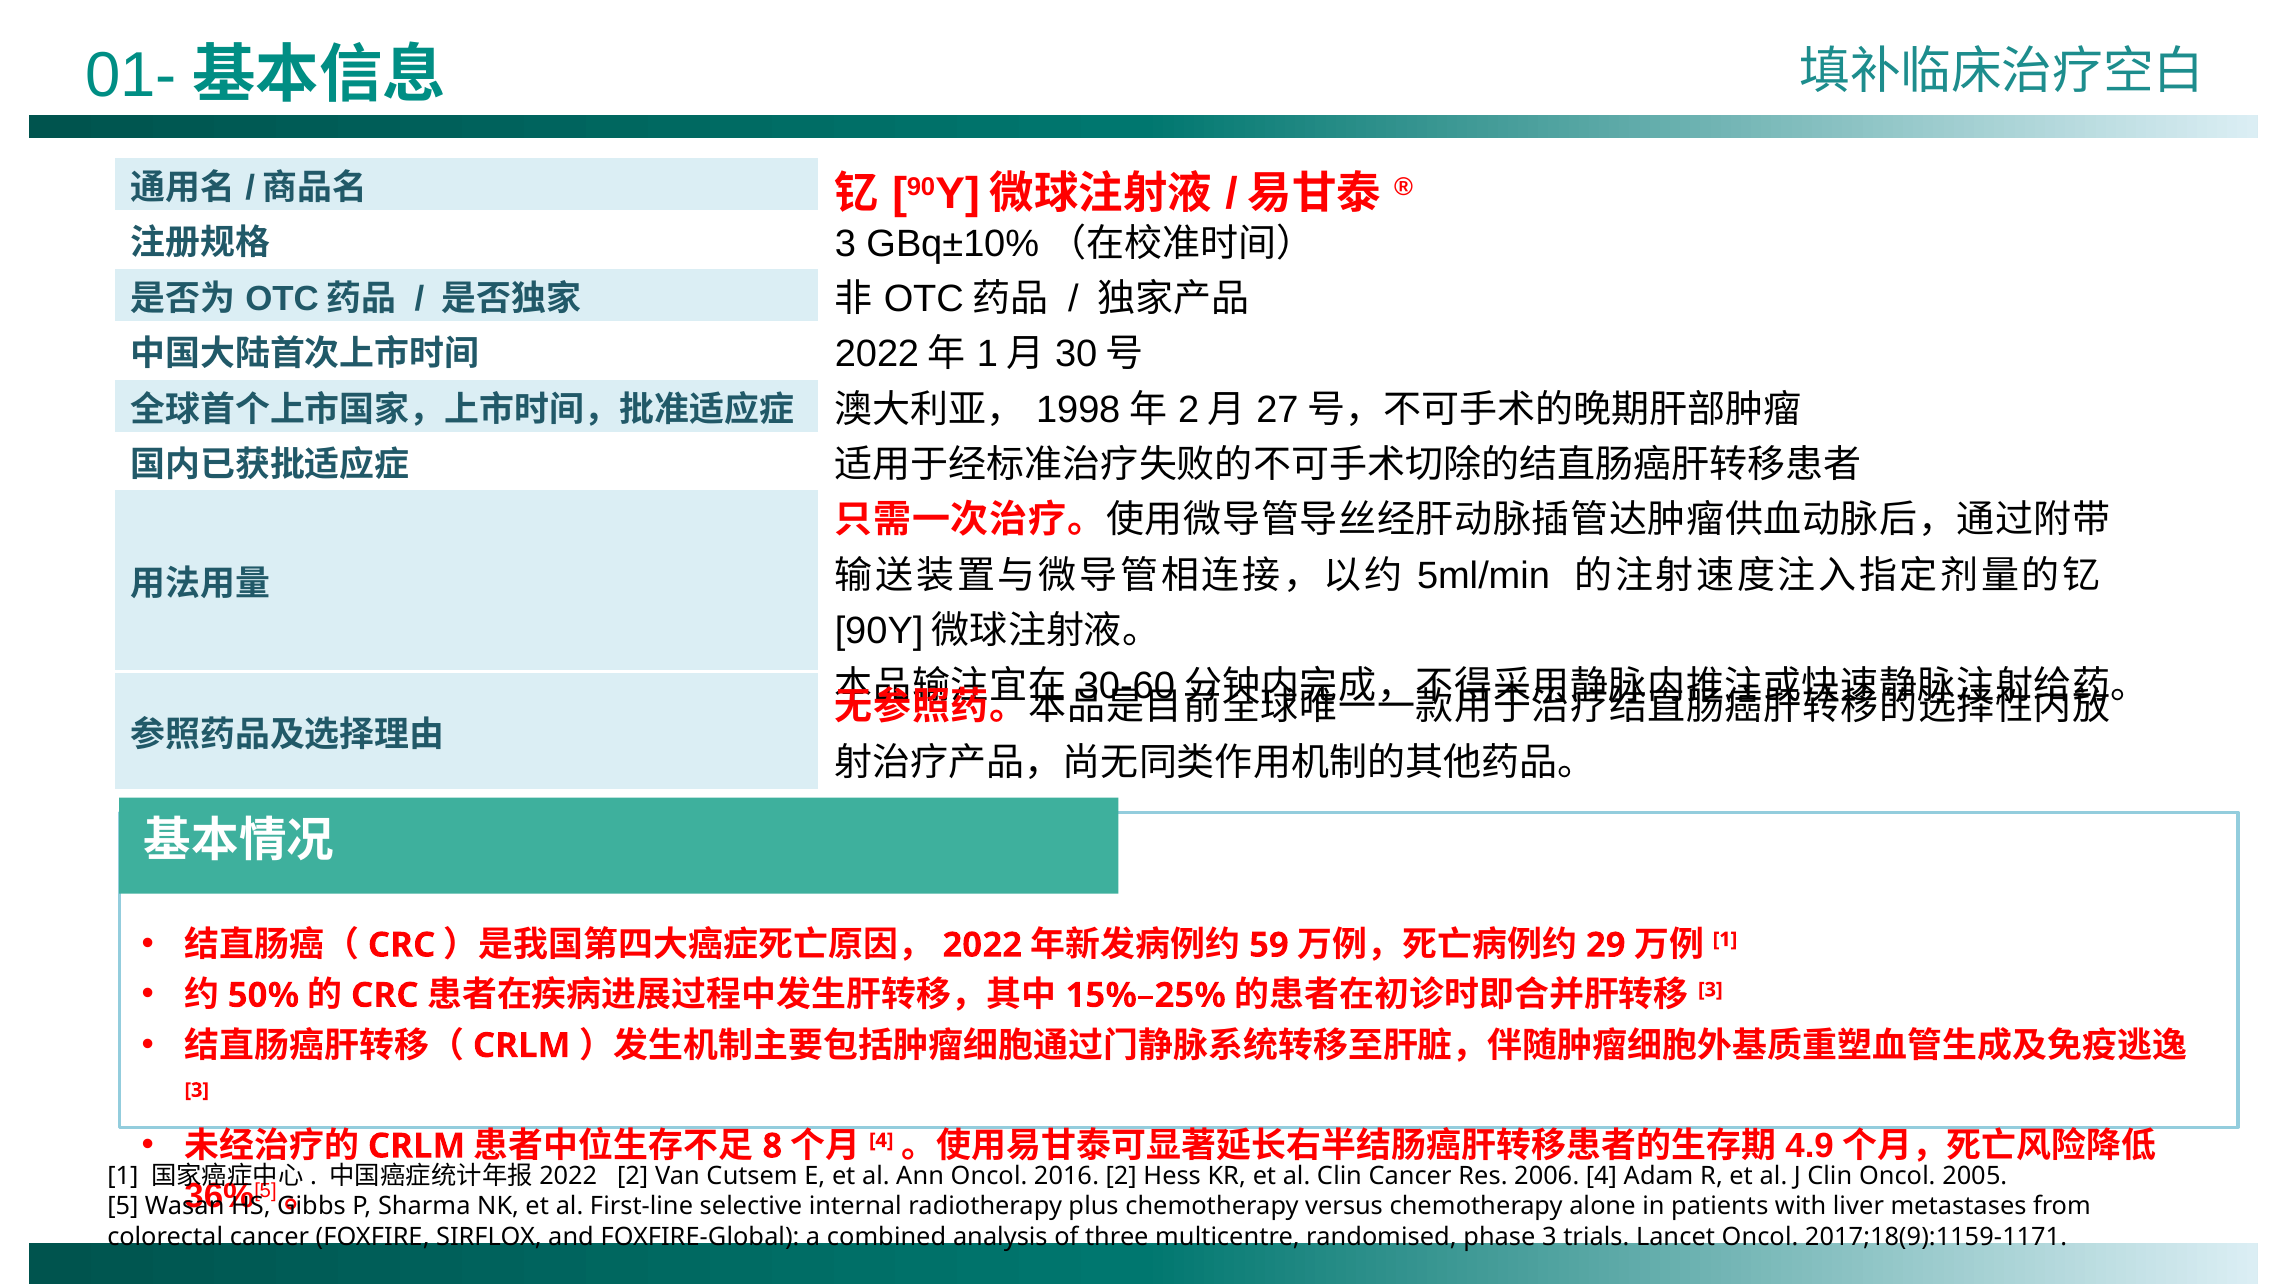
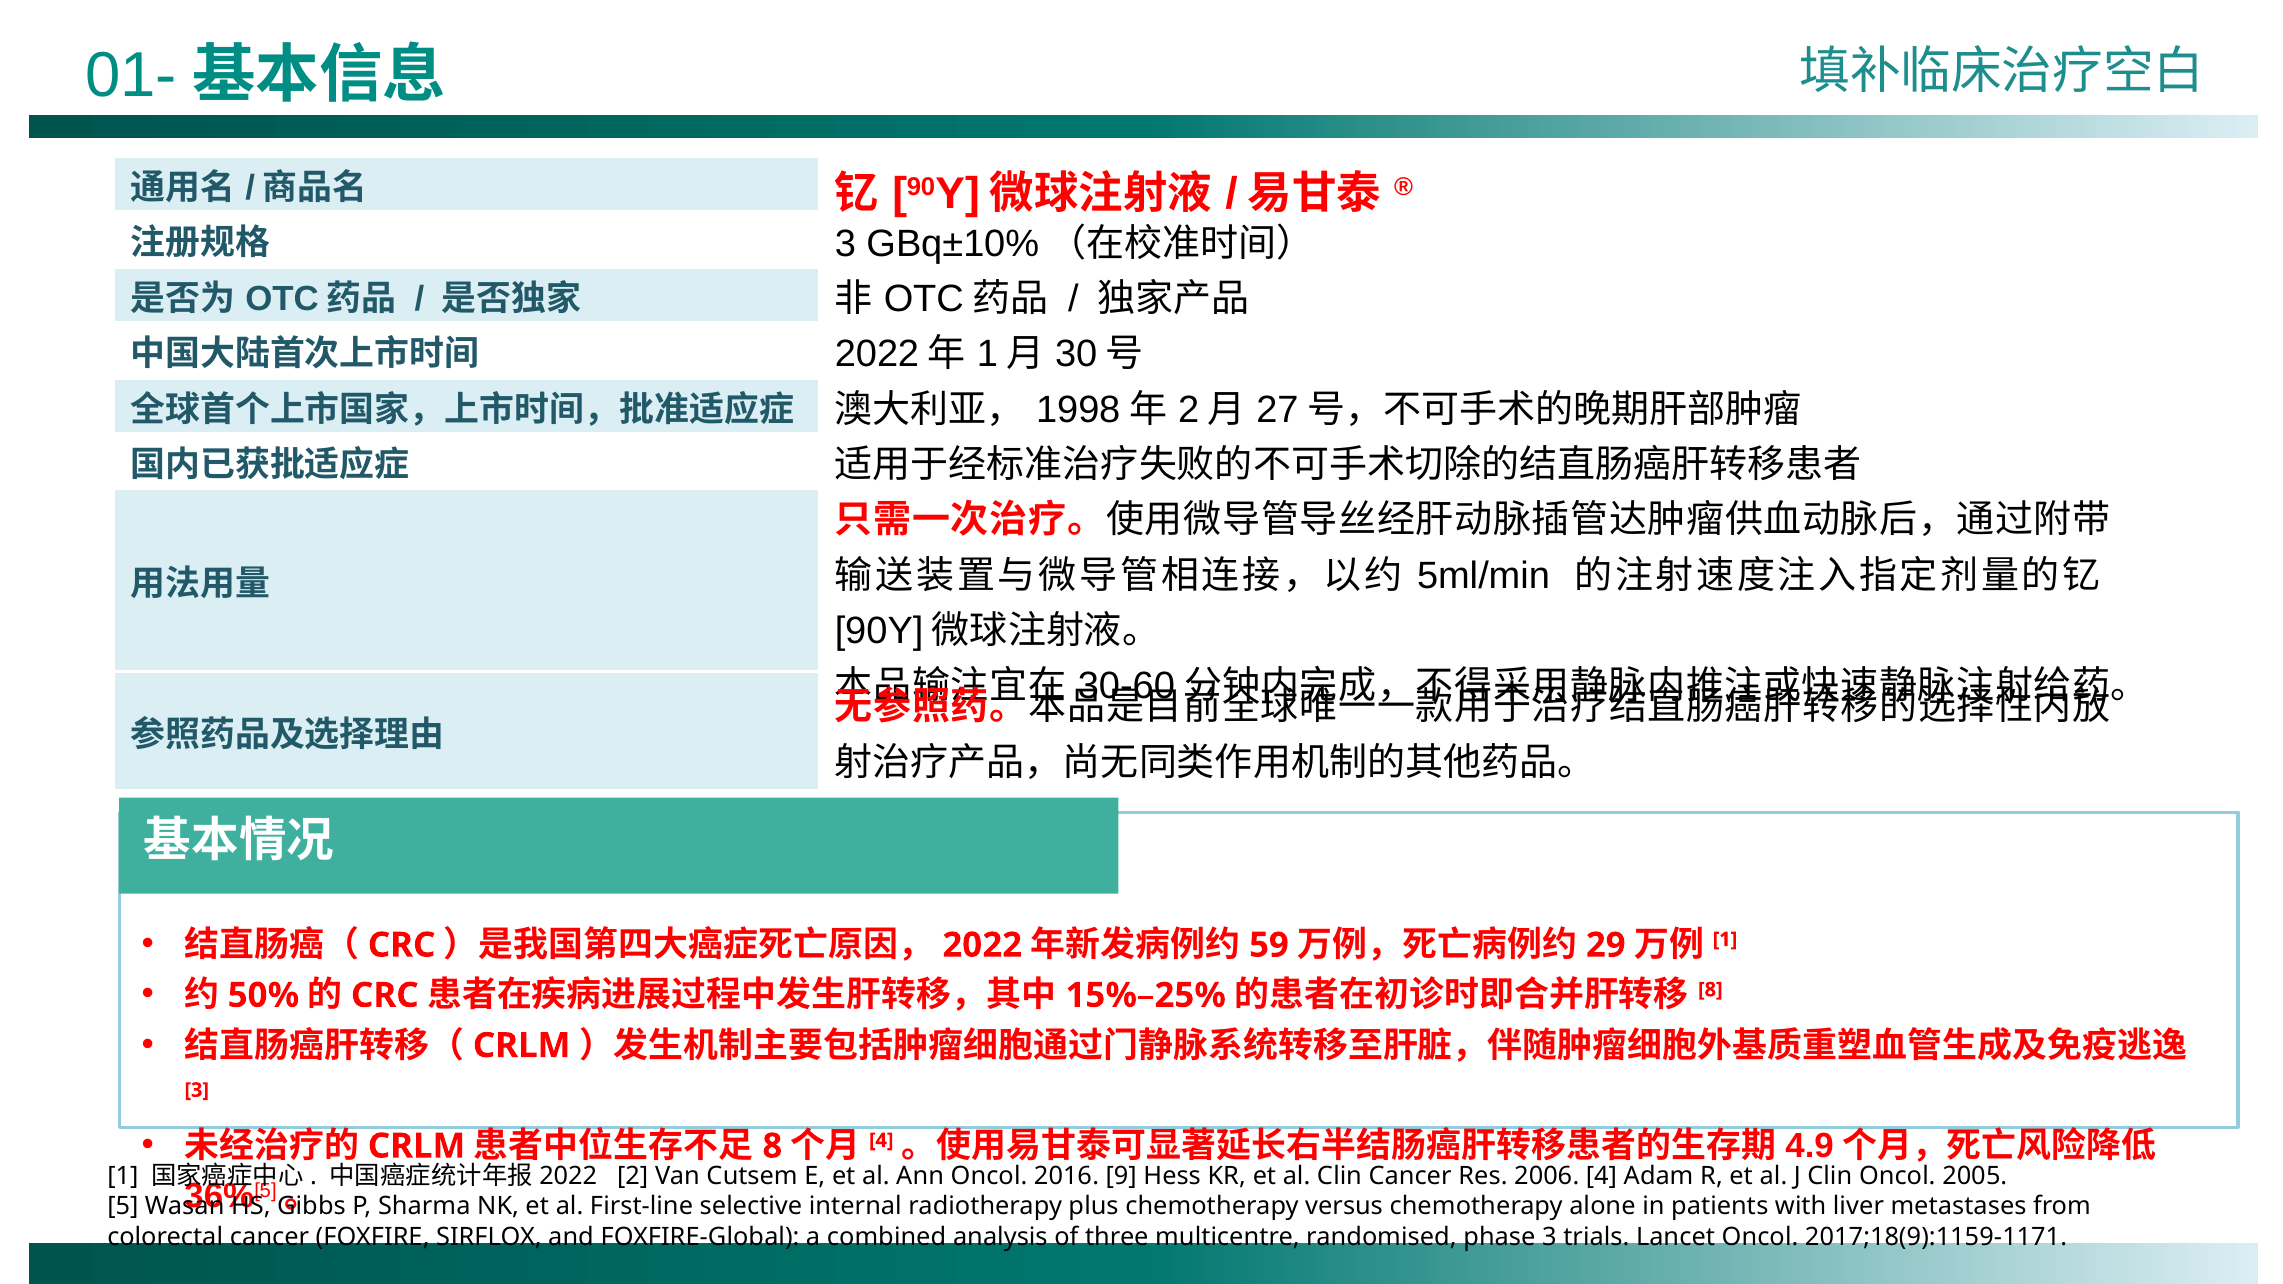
3: 3 -> 8 (1710, 990)
2016 2: 2 -> 9 (1121, 1176)
